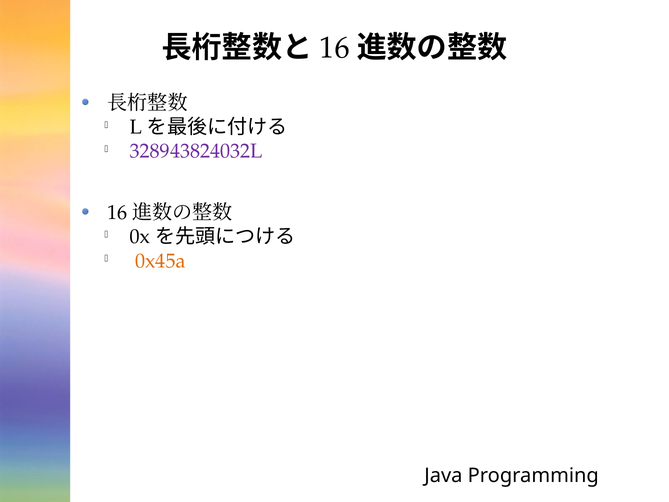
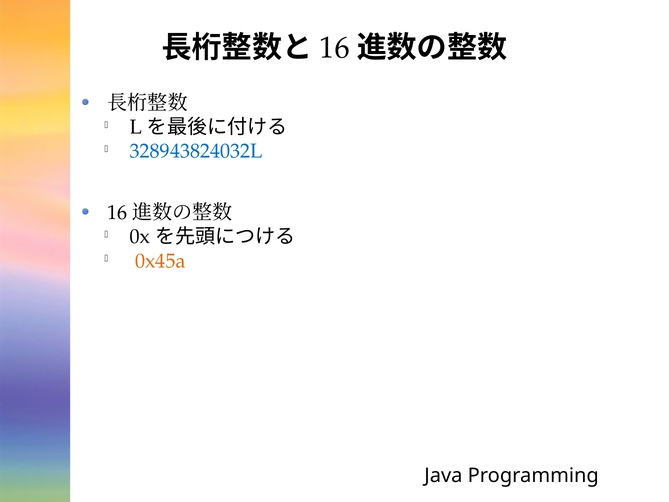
328943824032L colour: purple -> blue (196, 151)
